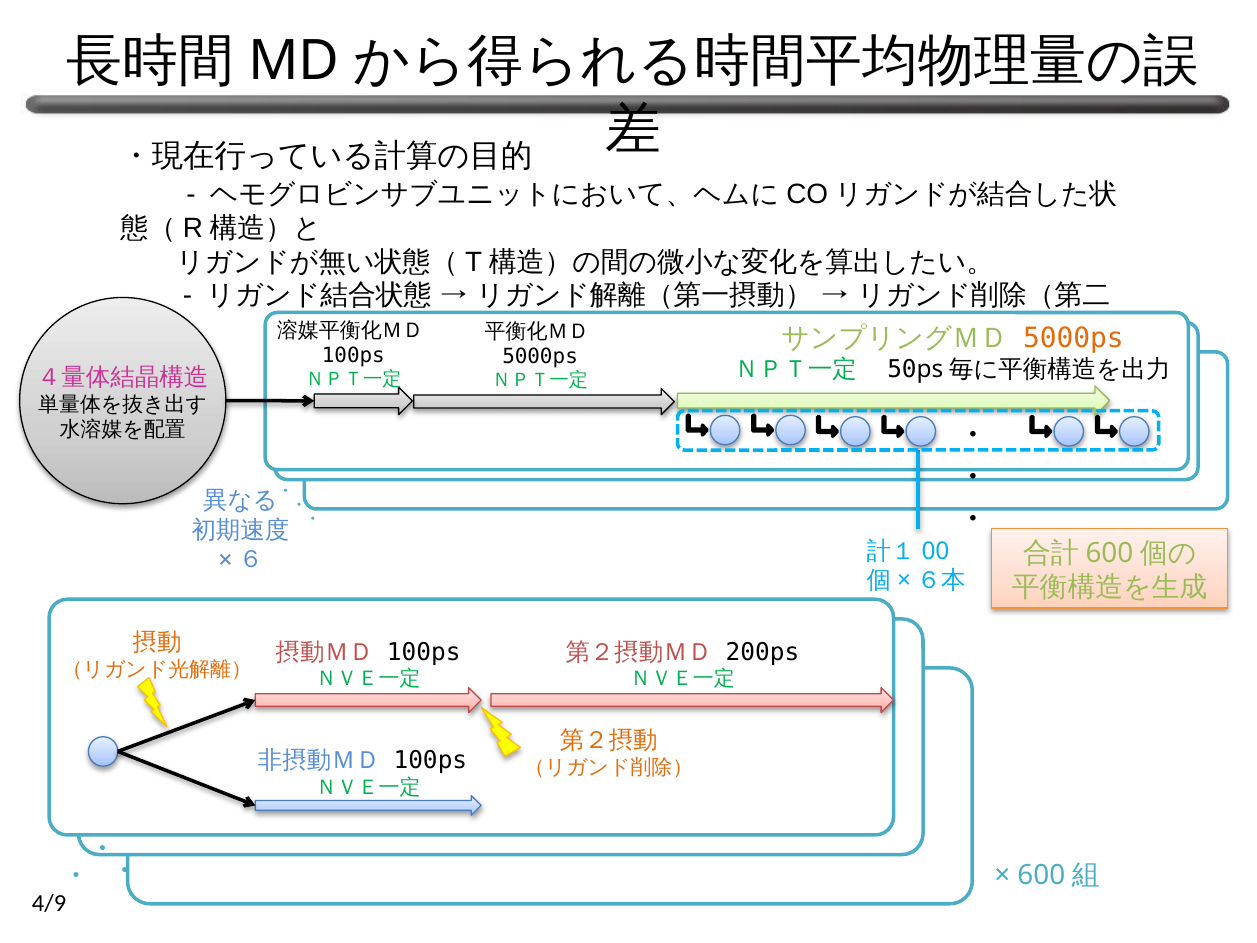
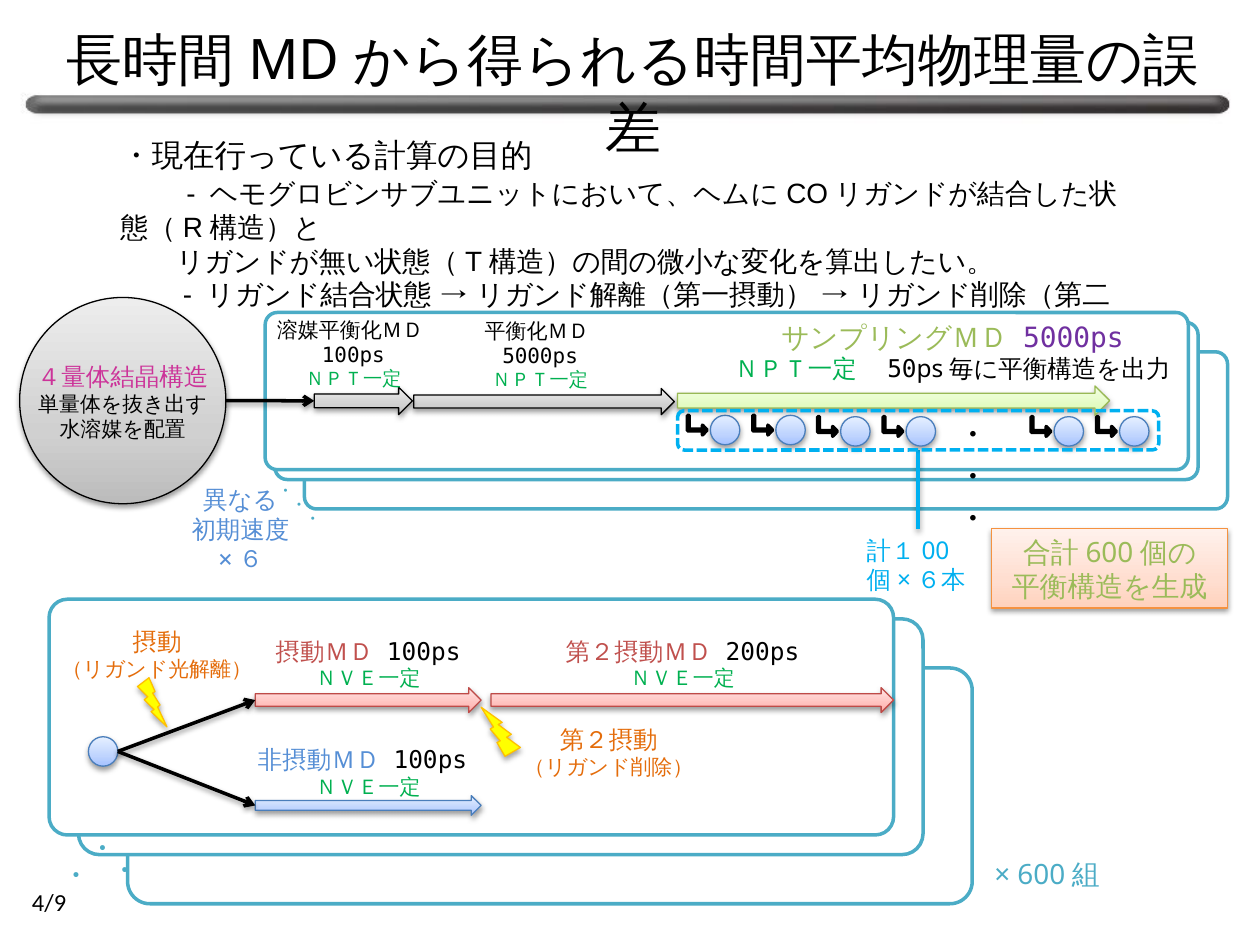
5000ps colour: orange -> purple (1073, 339)
